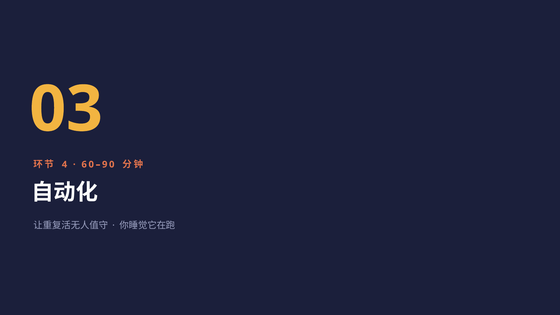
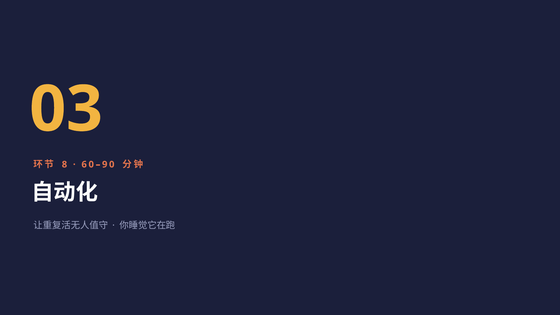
4: 4 -> 8 (64, 164)
